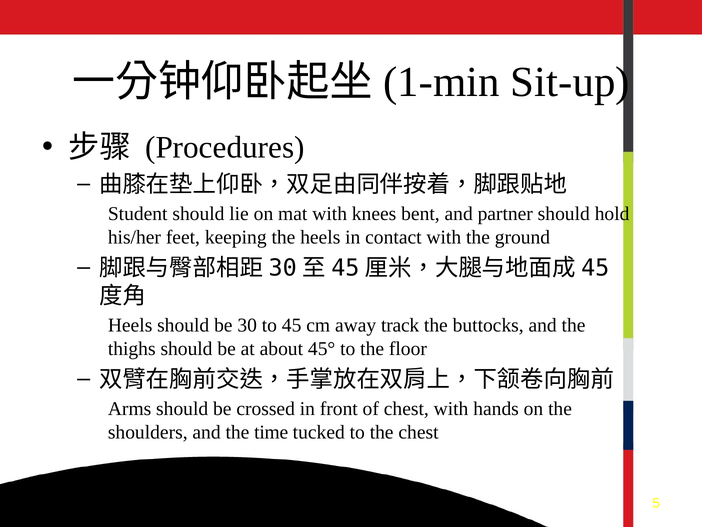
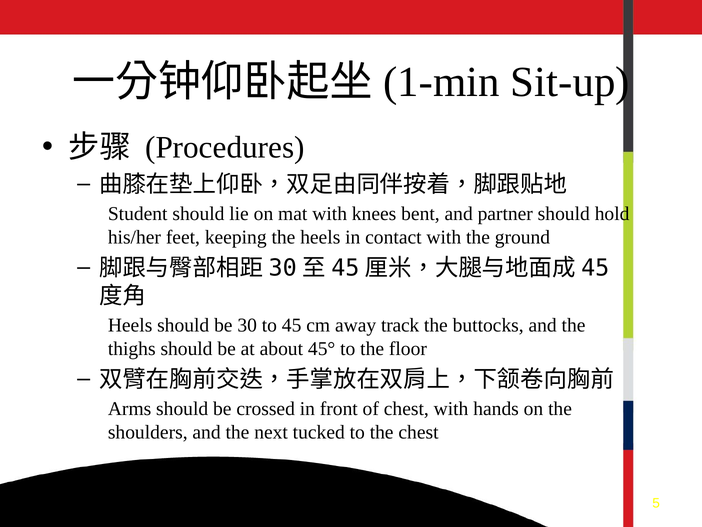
time: time -> next (271, 432)
